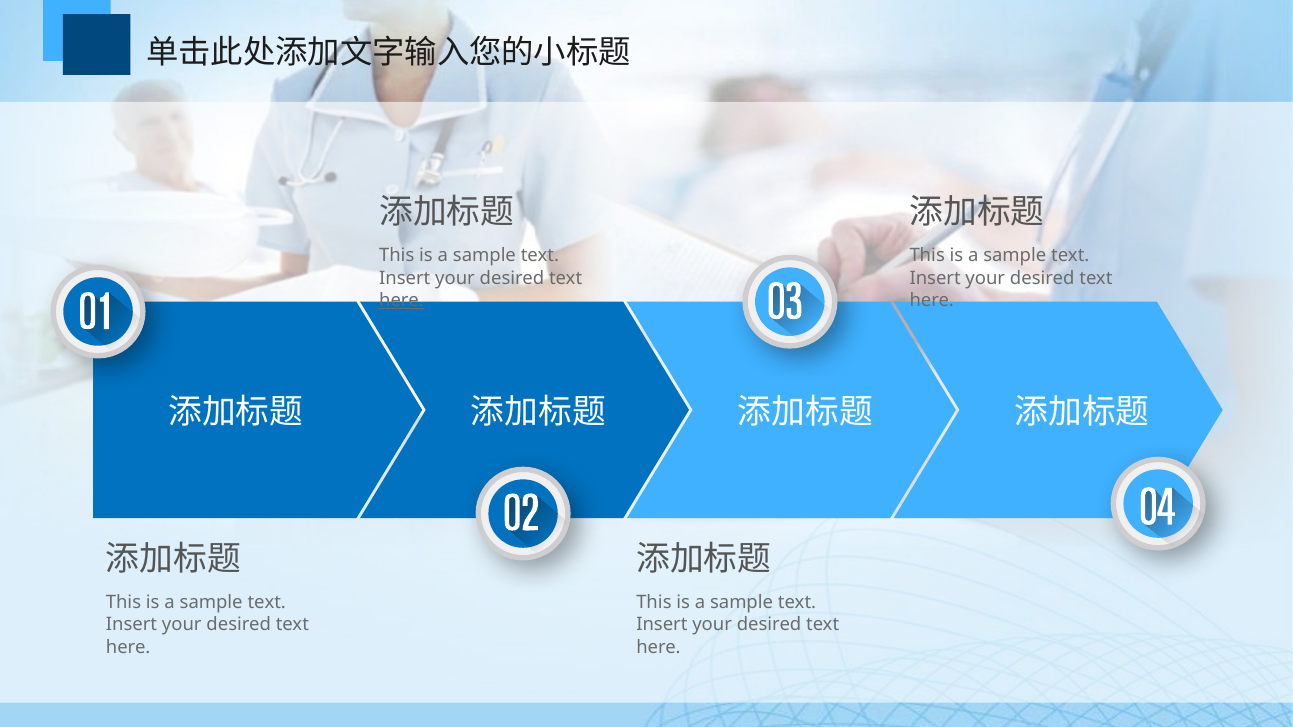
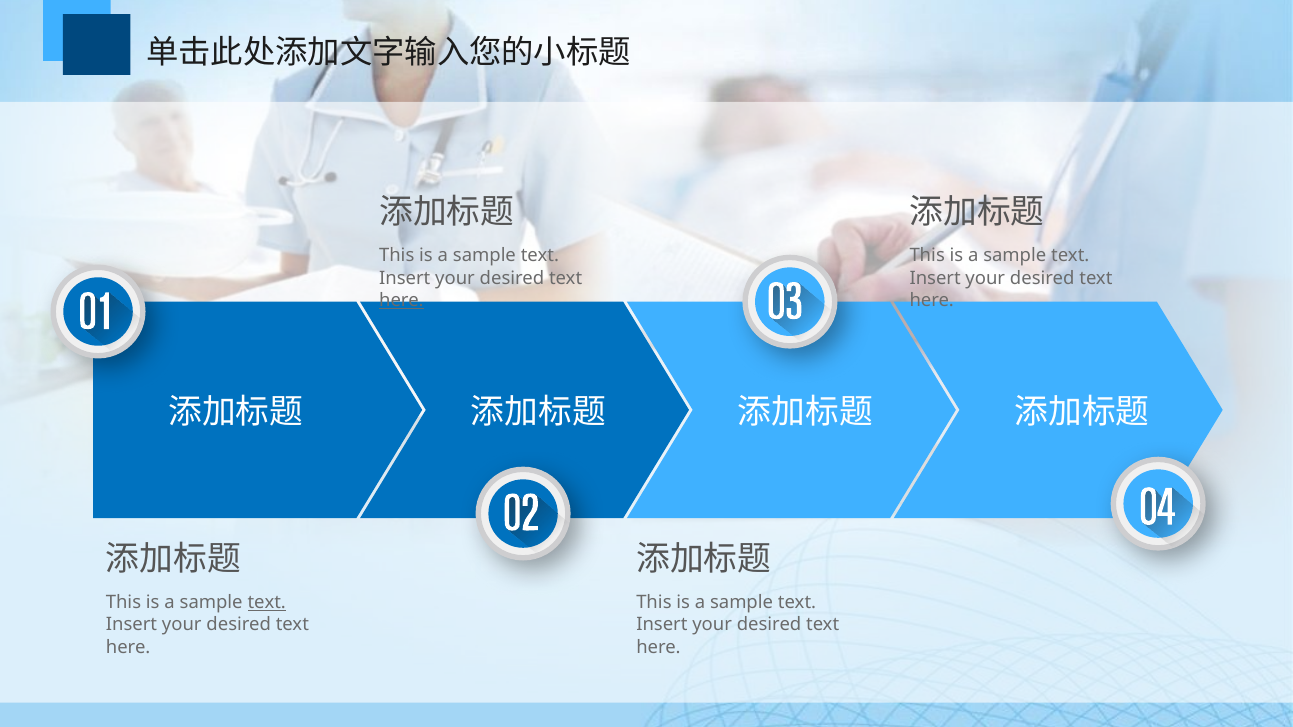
text underline: none -> present (267, 603)
